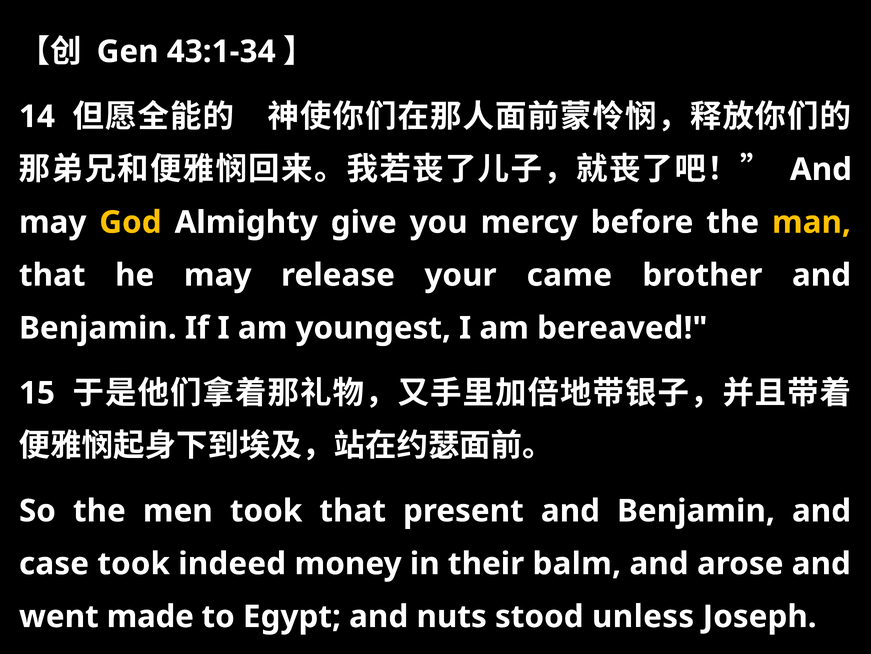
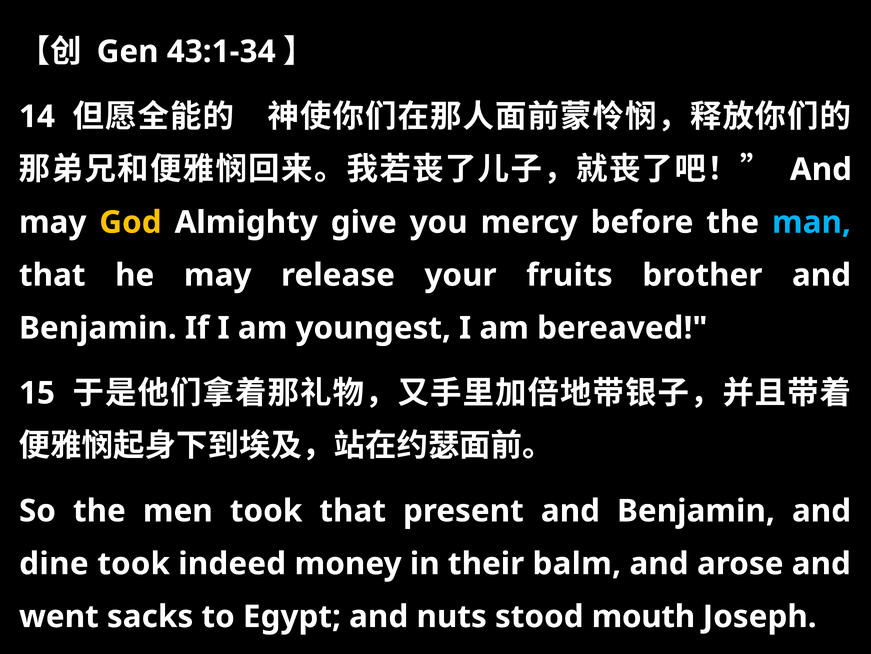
man colour: yellow -> light blue (811, 222)
came: came -> fruits (569, 275)
case: case -> dine (54, 563)
made: made -> sacks (150, 616)
unless: unless -> mouth (643, 616)
